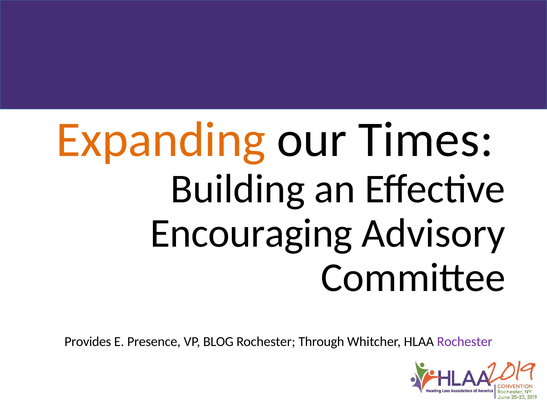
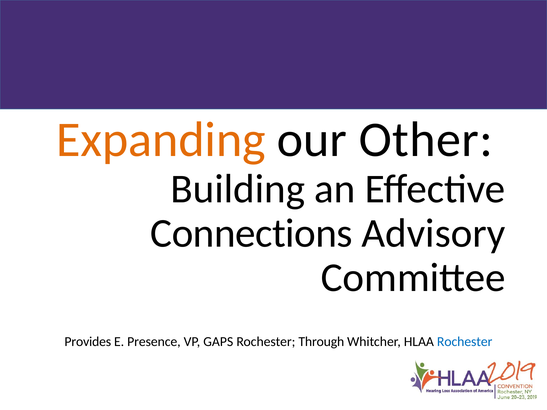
Times: Times -> Other (426, 140)
Encouraging: Encouraging -> Connections (251, 233)
BLOG: BLOG -> GAPS (218, 342)
Rochester colour: purple -> blue (465, 342)
